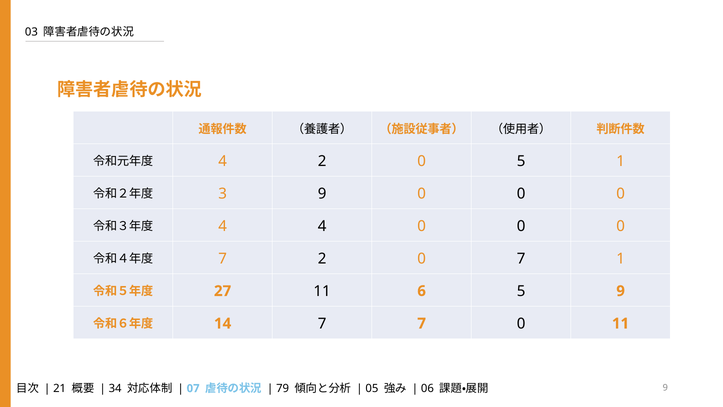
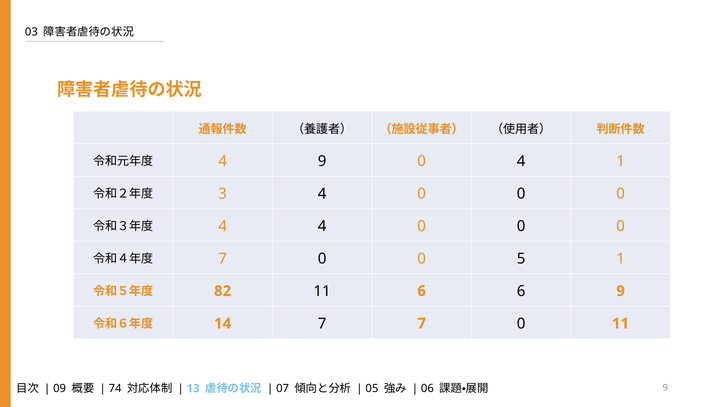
4 2: 2 -> 9 (322, 161)
0 5: 5 -> 4 (521, 161)
3 9: 9 -> 4 (322, 193)
2: 2 -> 0 (322, 258)
0 7: 7 -> 5 (521, 258)
27: 27 -> 82 (223, 291)
6 5: 5 -> 6 (521, 291)
21: 21 -> 09 (60, 388)
34: 34 -> 74 (115, 388)
07: 07 -> 13 (193, 388)
79: 79 -> 07 (283, 388)
